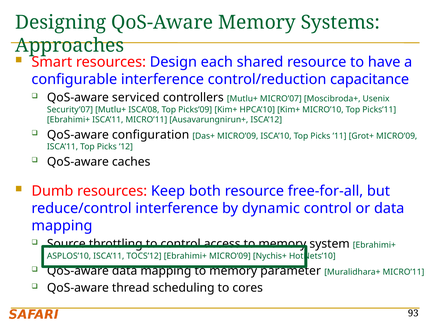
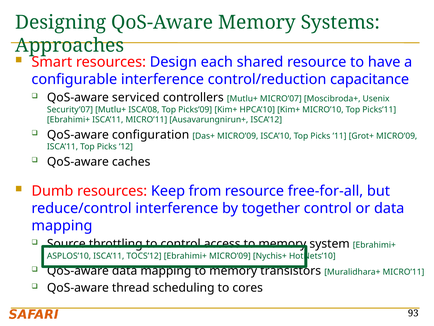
both: both -> from (205, 191)
dynamic: dynamic -> together (271, 208)
parameter: parameter -> transistors (291, 270)
